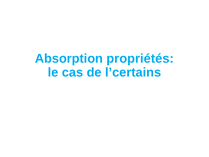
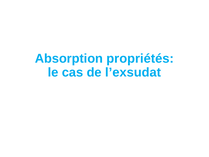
l’certains: l’certains -> l’exsudat (133, 72)
